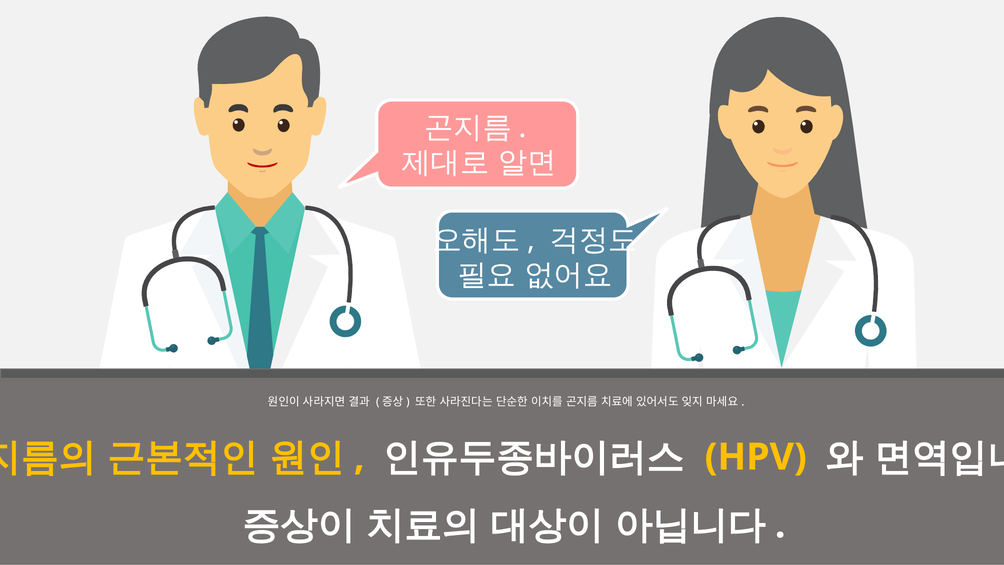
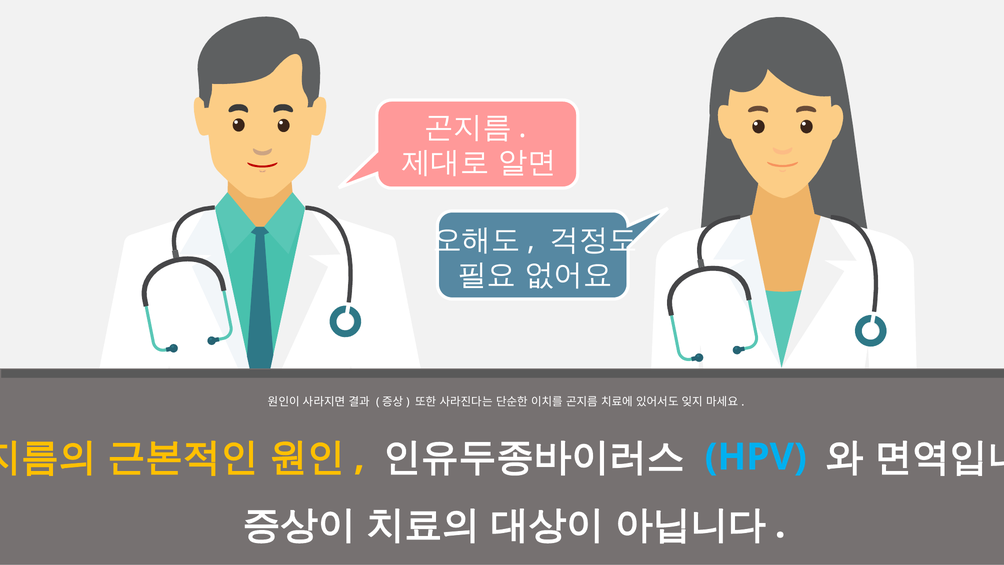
HPV colour: yellow -> light blue (756, 457)
